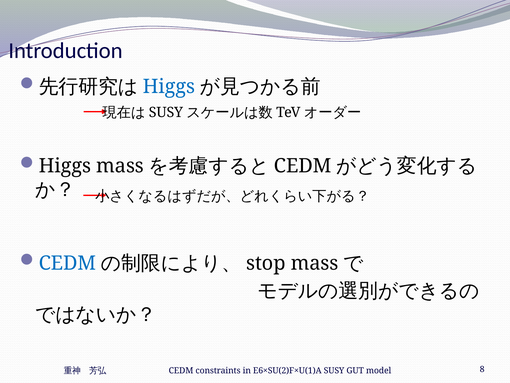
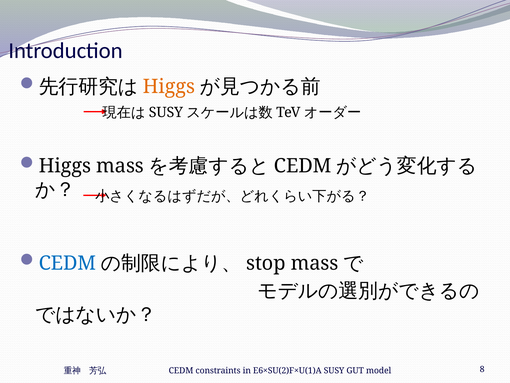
Higgs colour: blue -> orange (169, 87)
